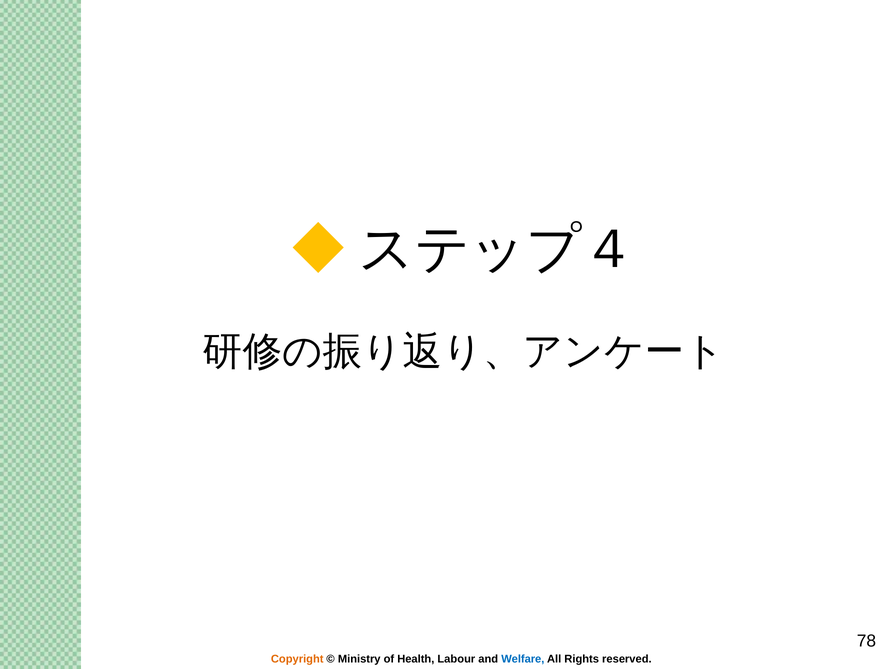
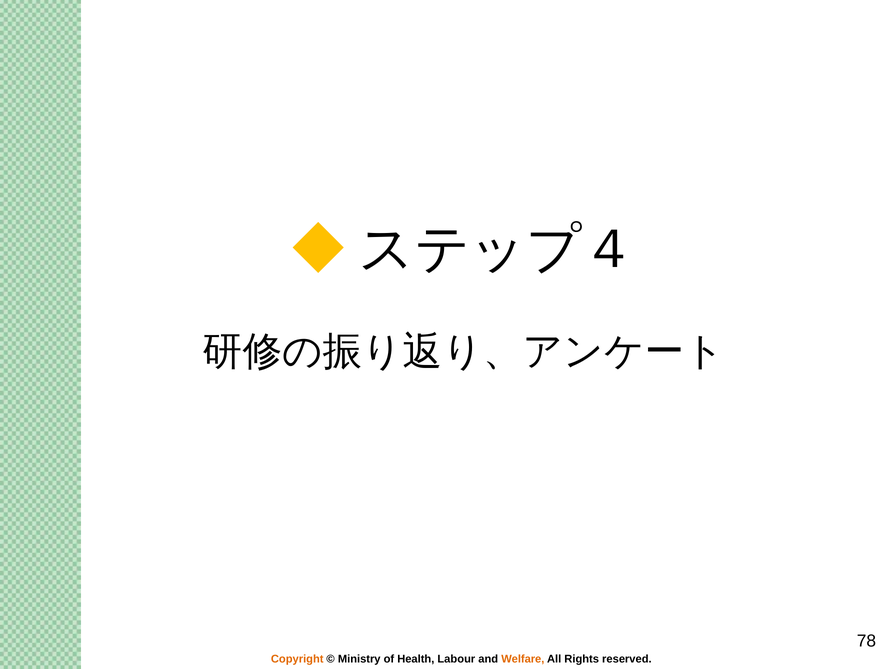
Welfare colour: blue -> orange (523, 659)
